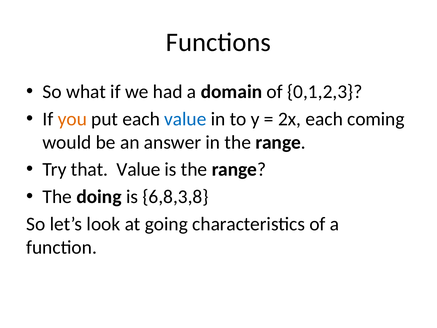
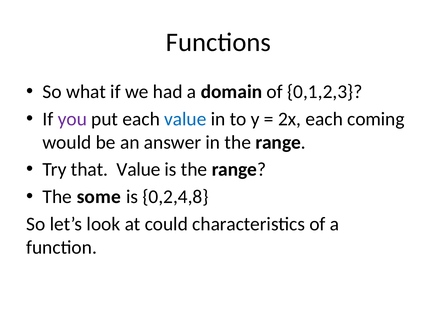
you colour: orange -> purple (72, 119)
doing: doing -> some (99, 197)
6,8,3,8: 6,8,3,8 -> 0,2,4,8 (176, 197)
going: going -> could (166, 224)
